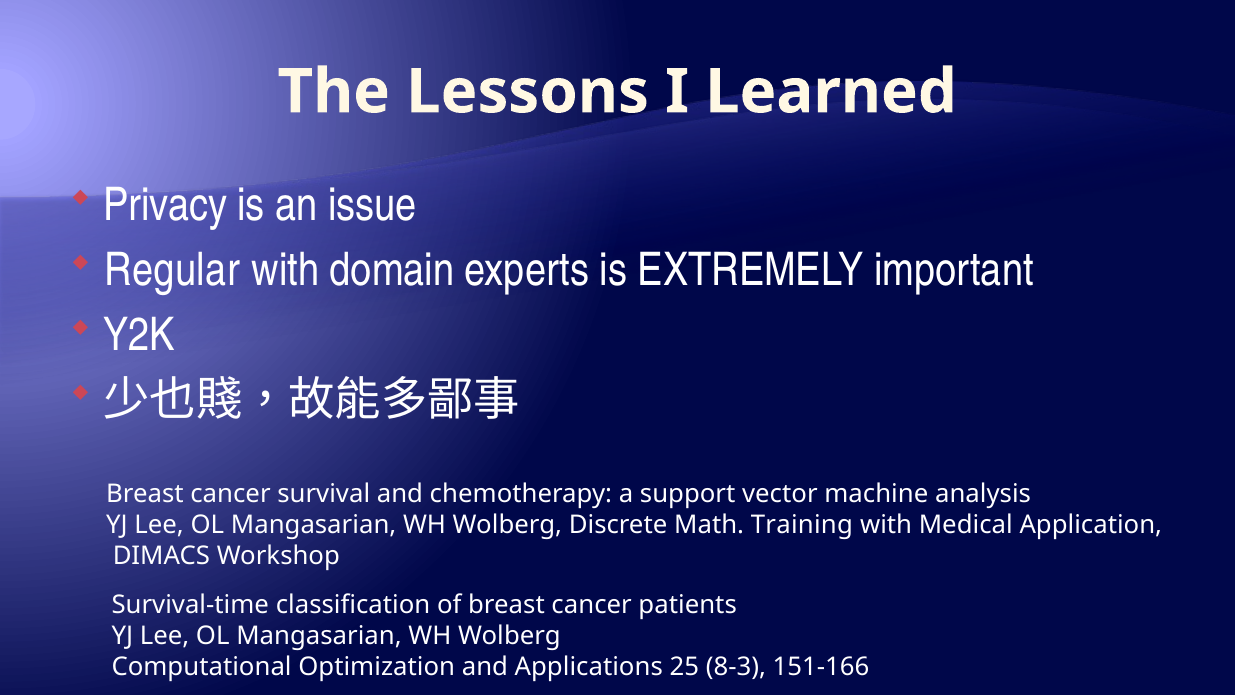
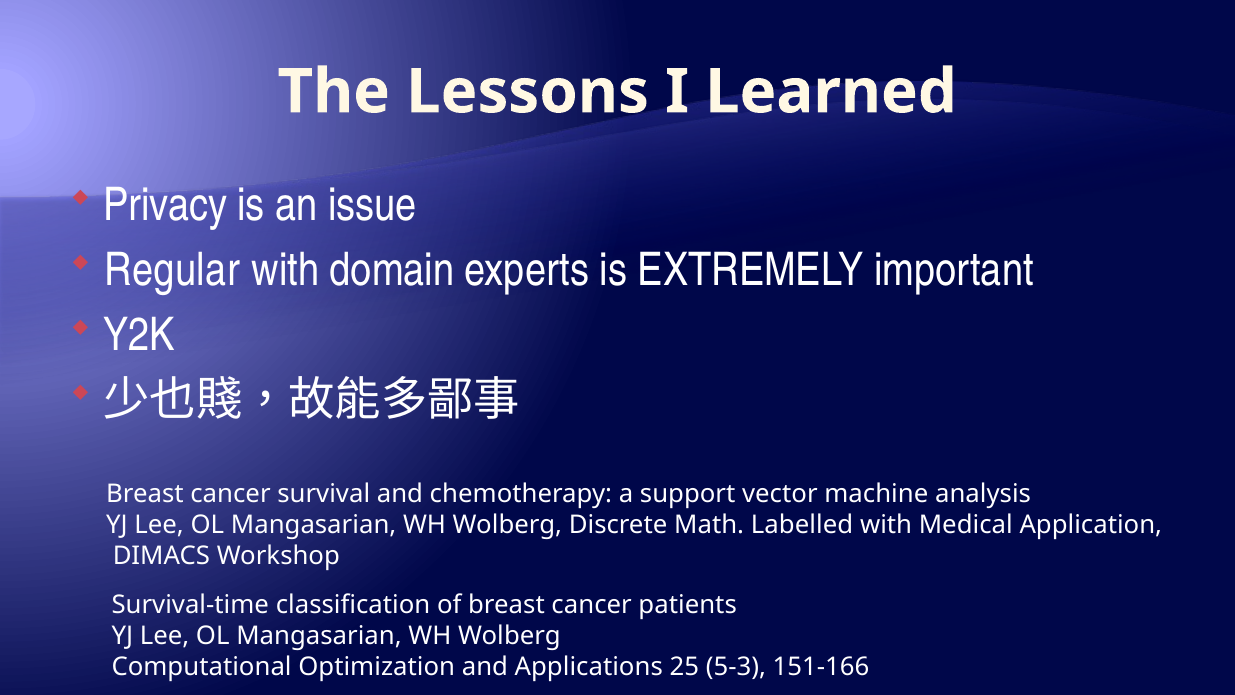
Training: Training -> Labelled (802, 525)
8-3: 8-3 -> 5-3 (736, 667)
